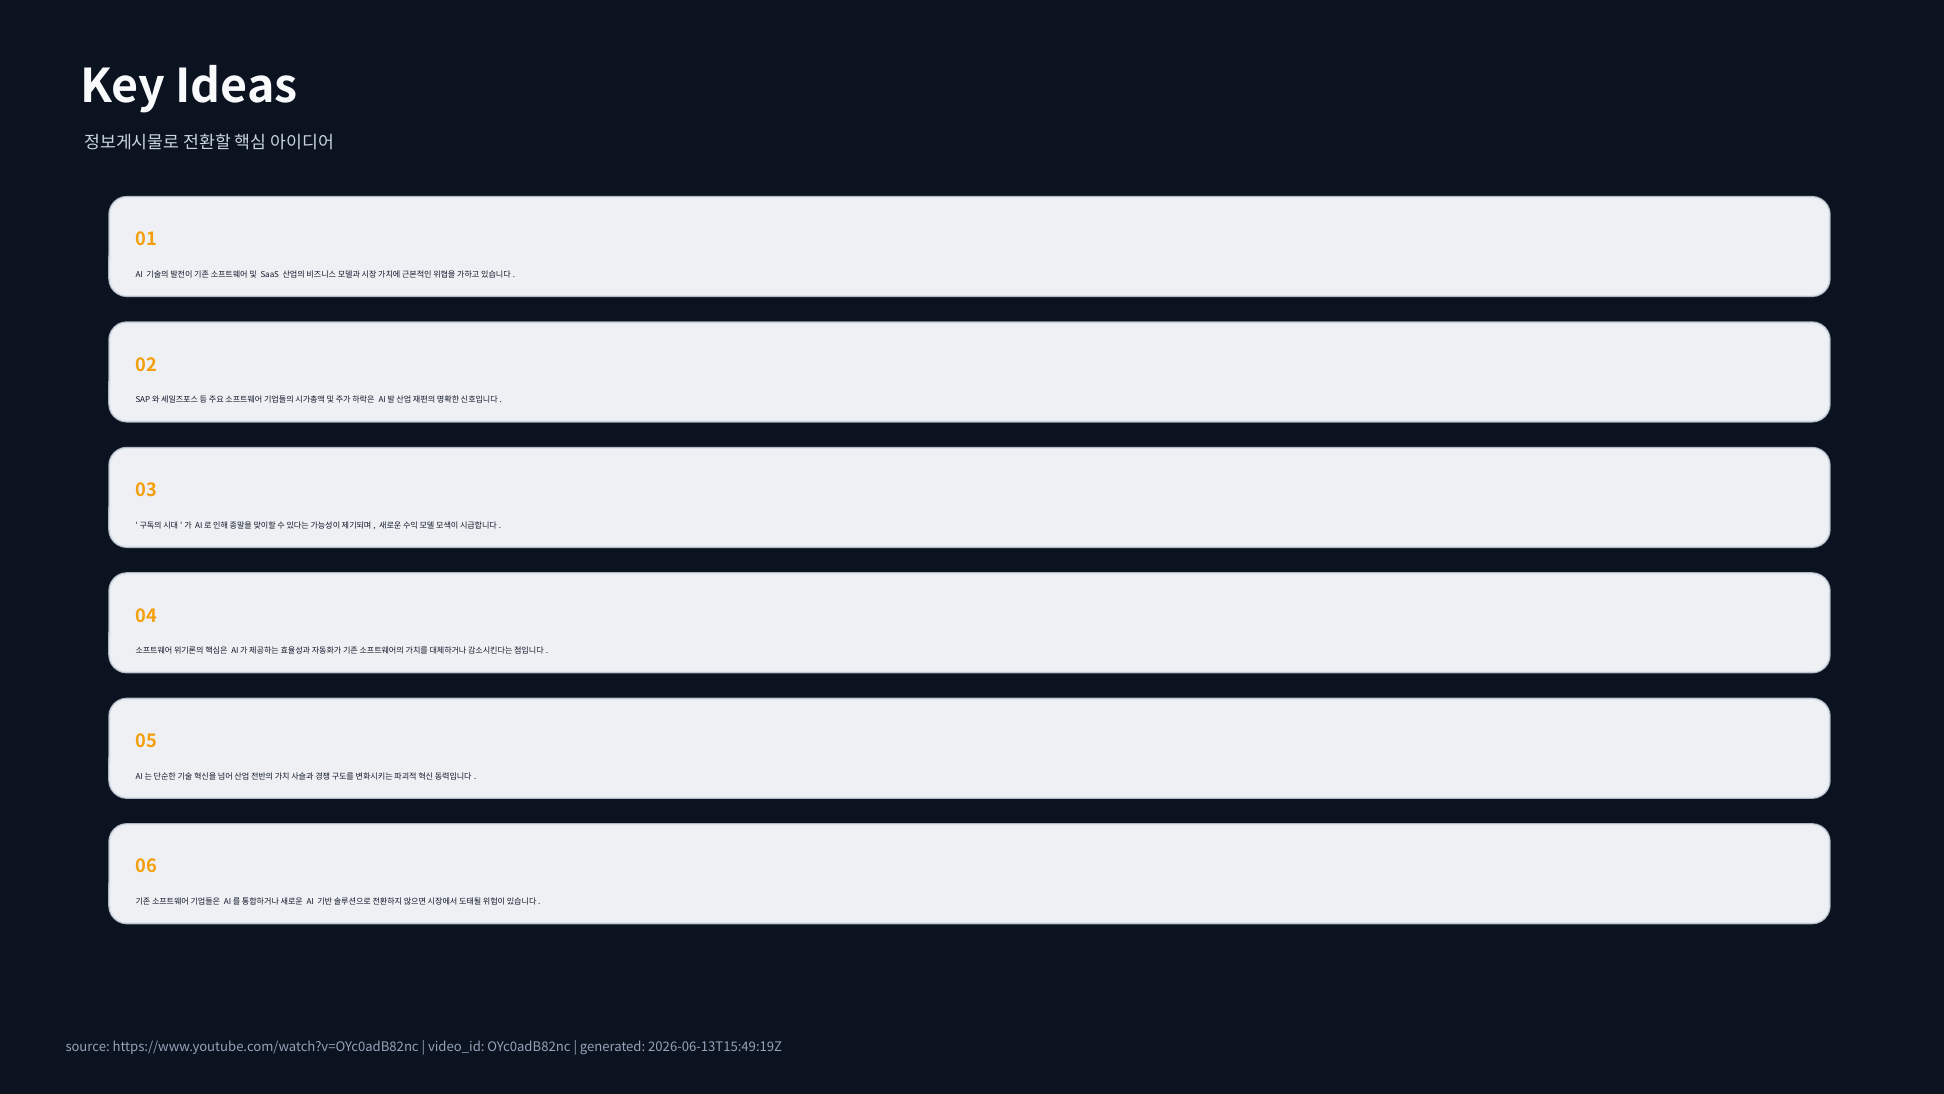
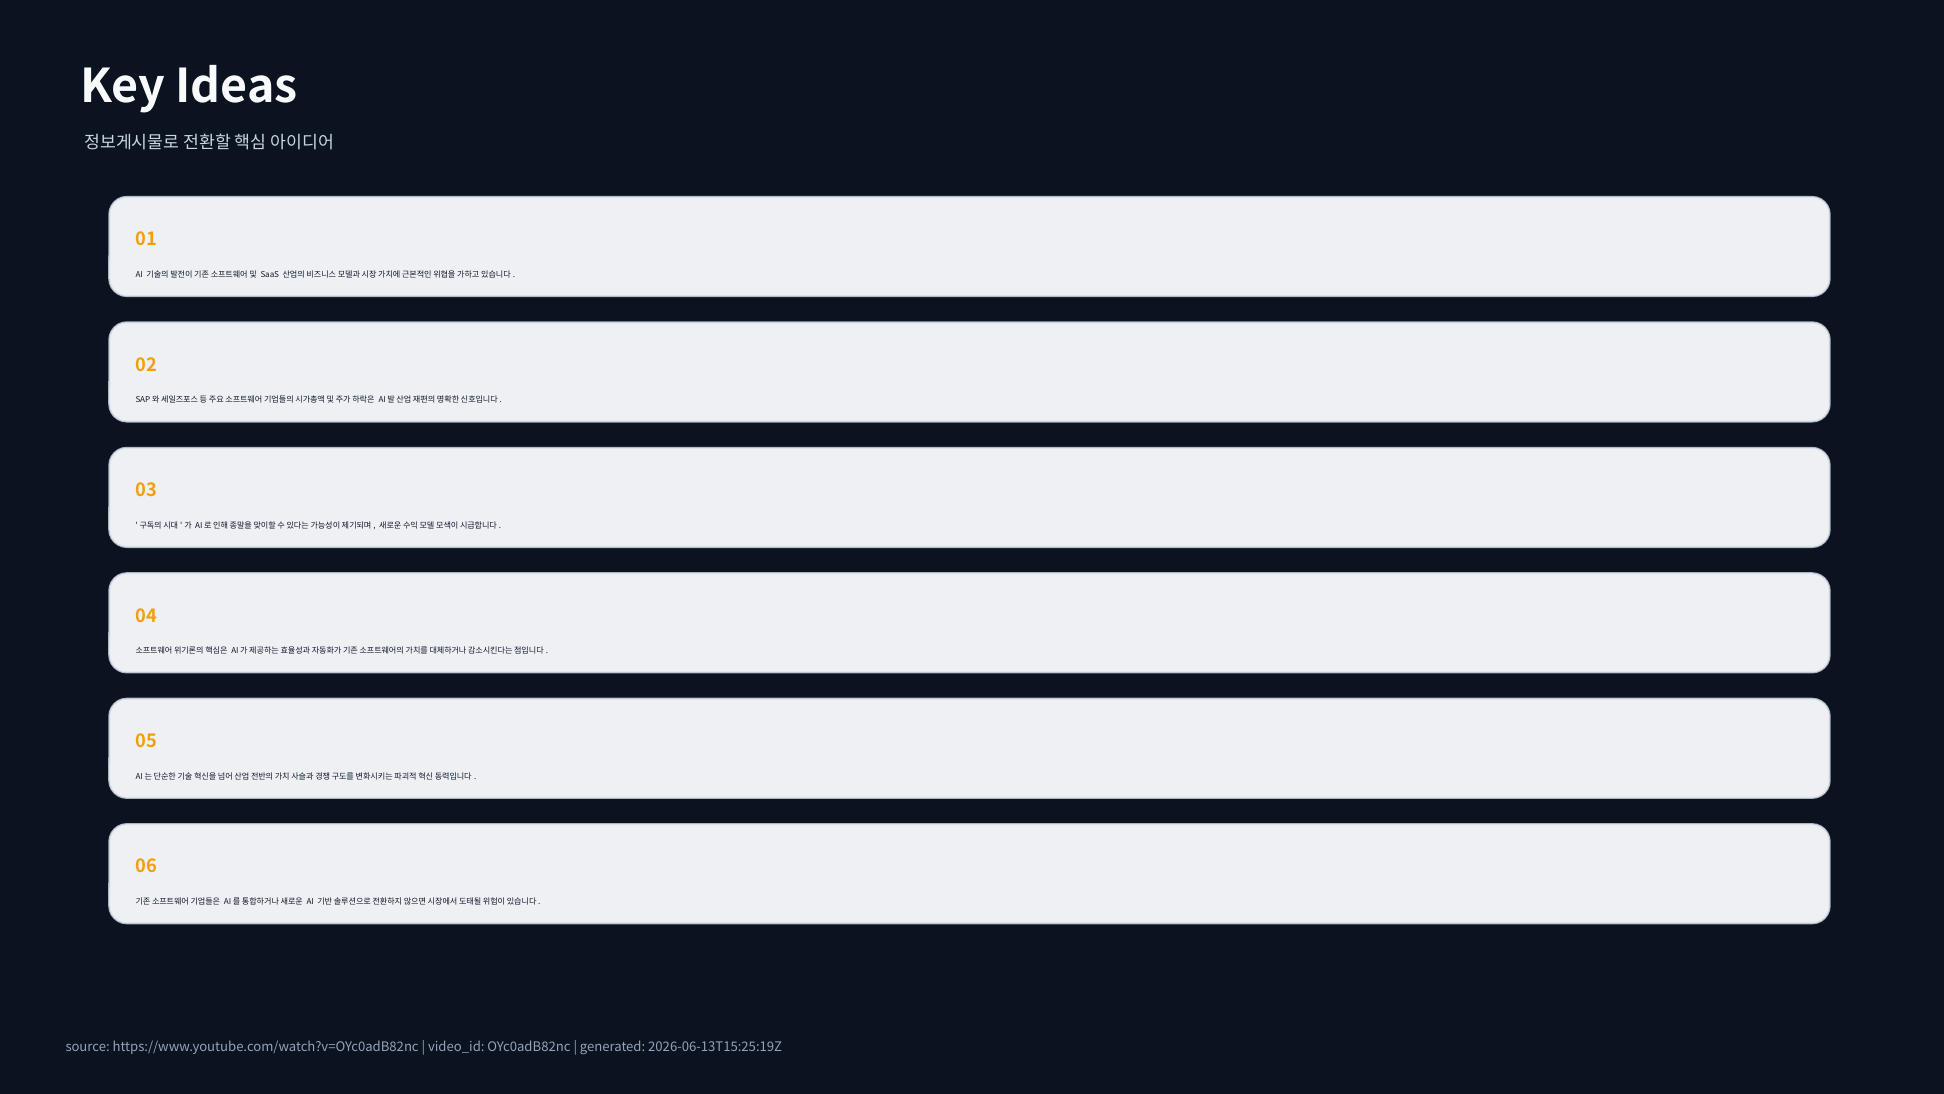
2026-06-13T15:49:19Z: 2026-06-13T15:49:19Z -> 2026-06-13T15:25:19Z (715, 1047)
